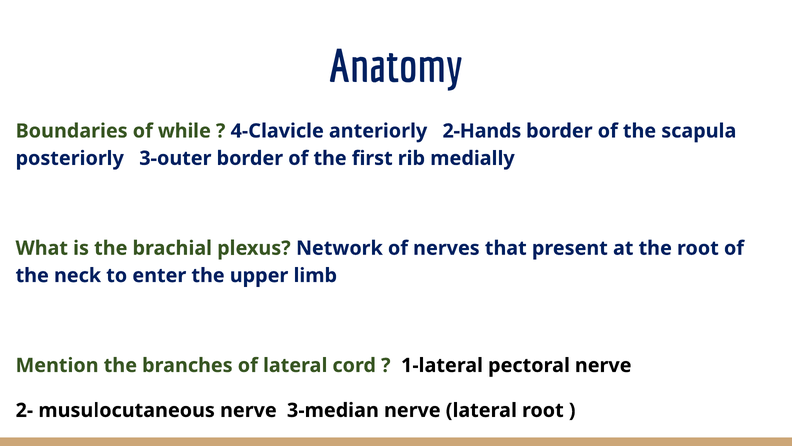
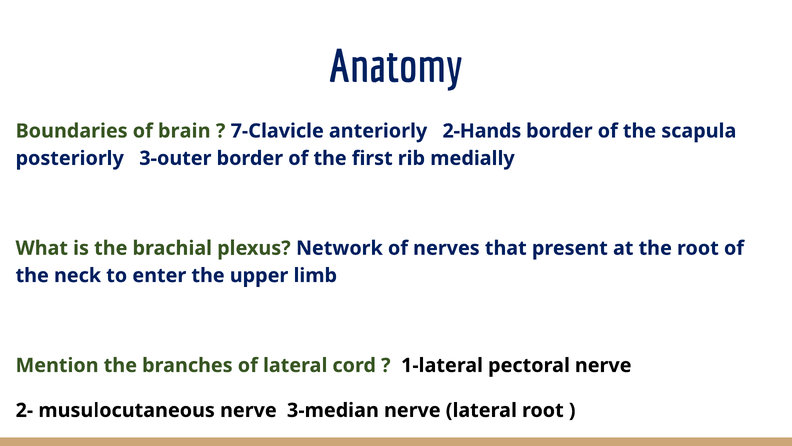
while: while -> brain (184, 131)
4-Clavicle: 4-Clavicle -> 7-Clavicle (277, 131)
